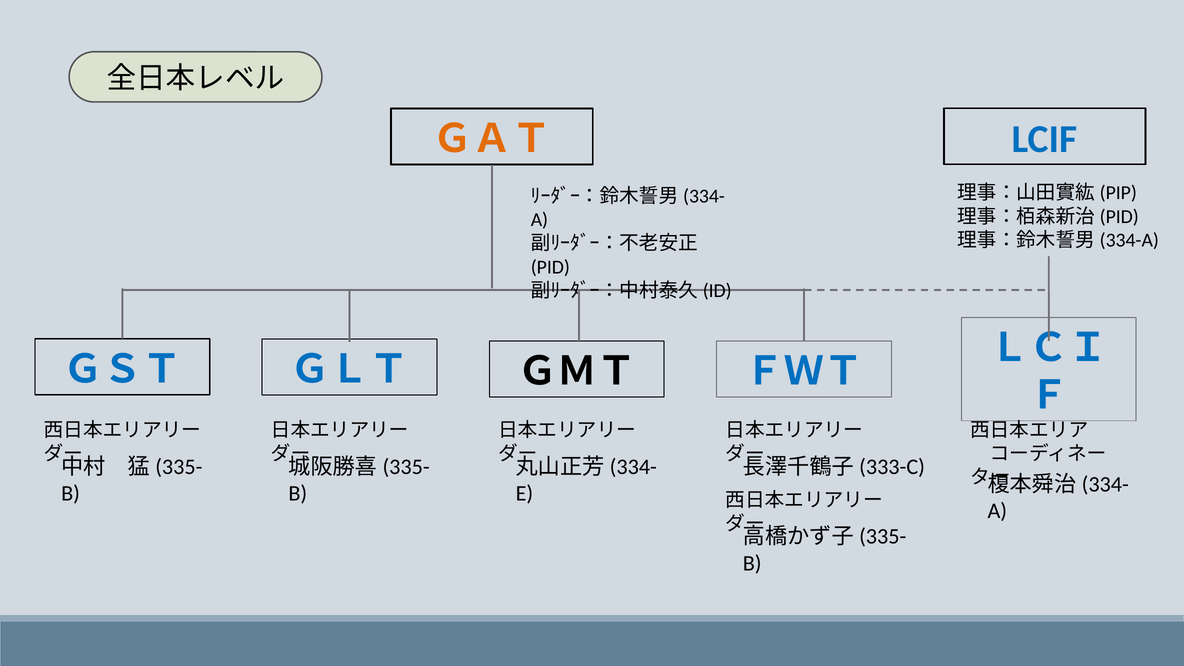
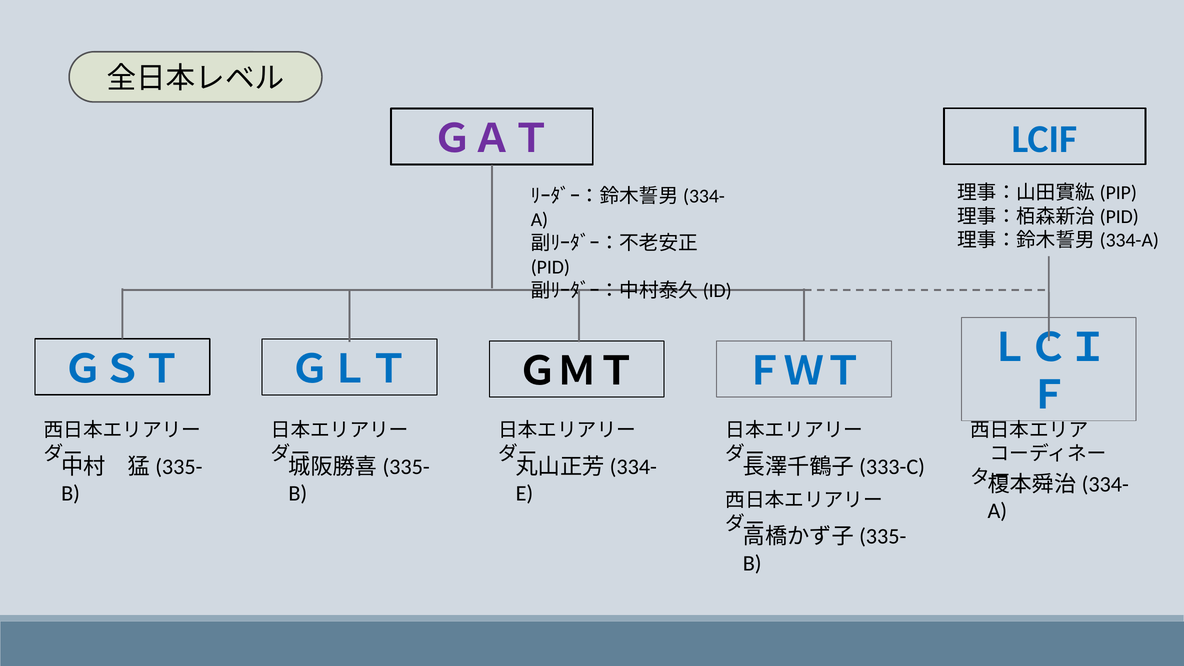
ＧＡＴ colour: orange -> purple (492, 139)
